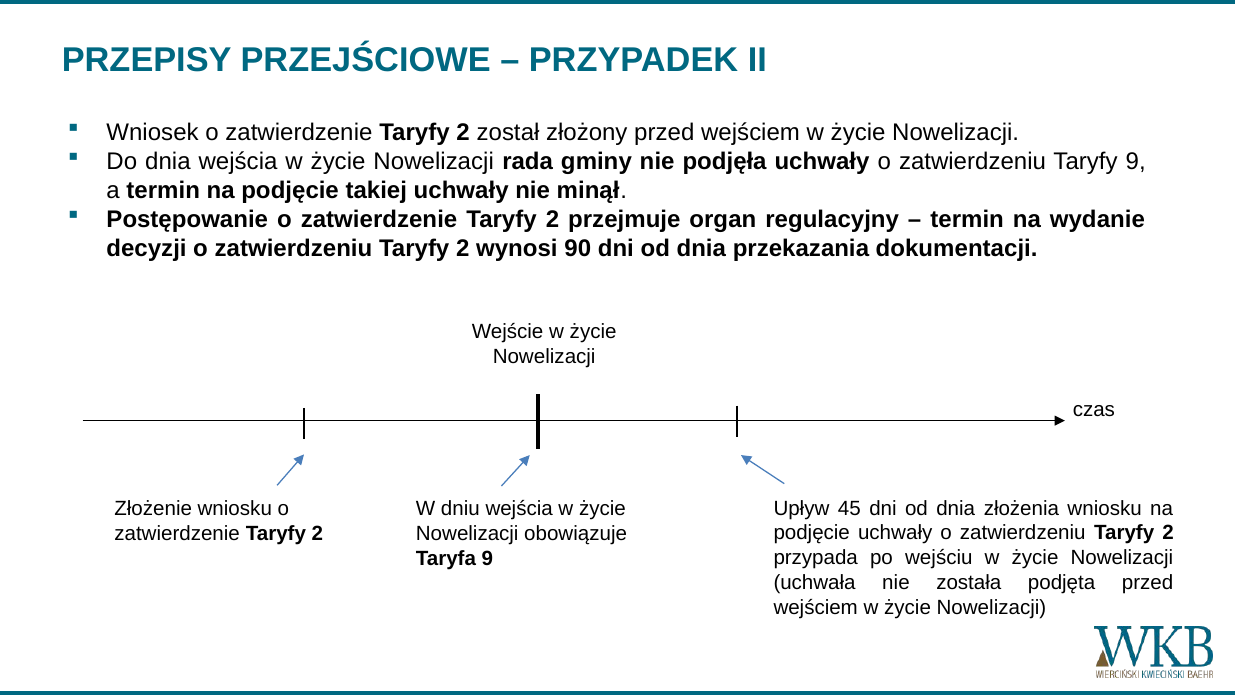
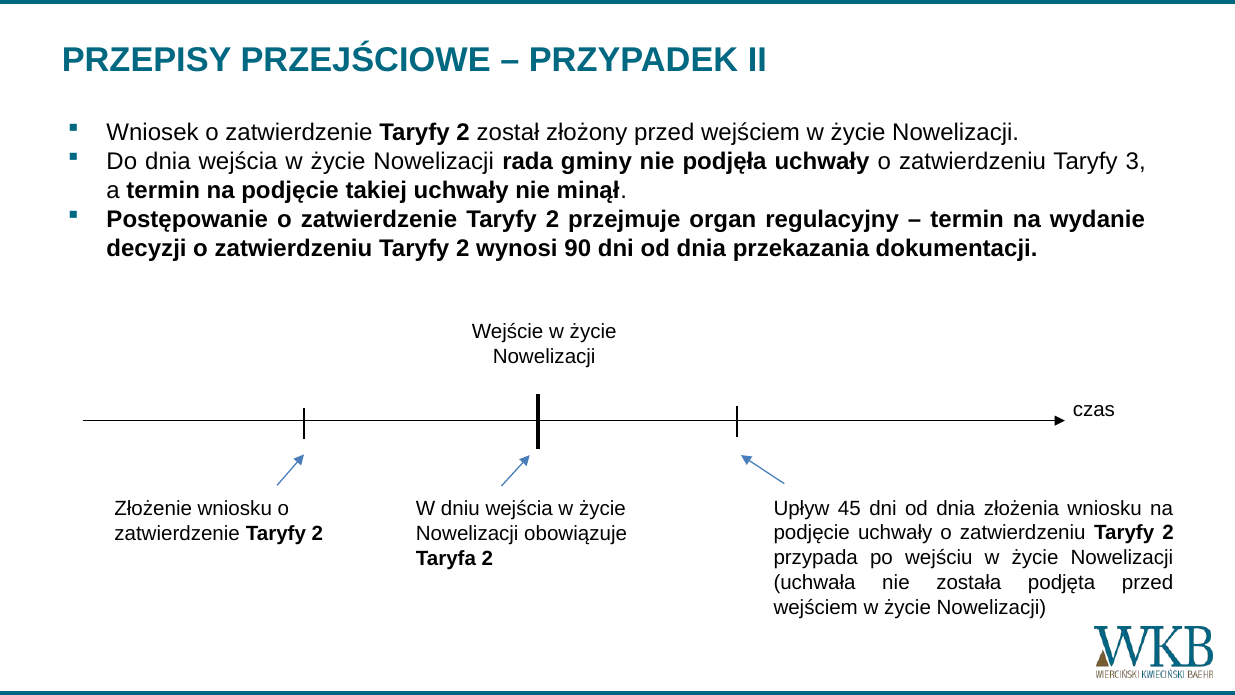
Taryfy 9: 9 -> 3 (1136, 162)
Taryfa 9: 9 -> 2 (487, 558)
